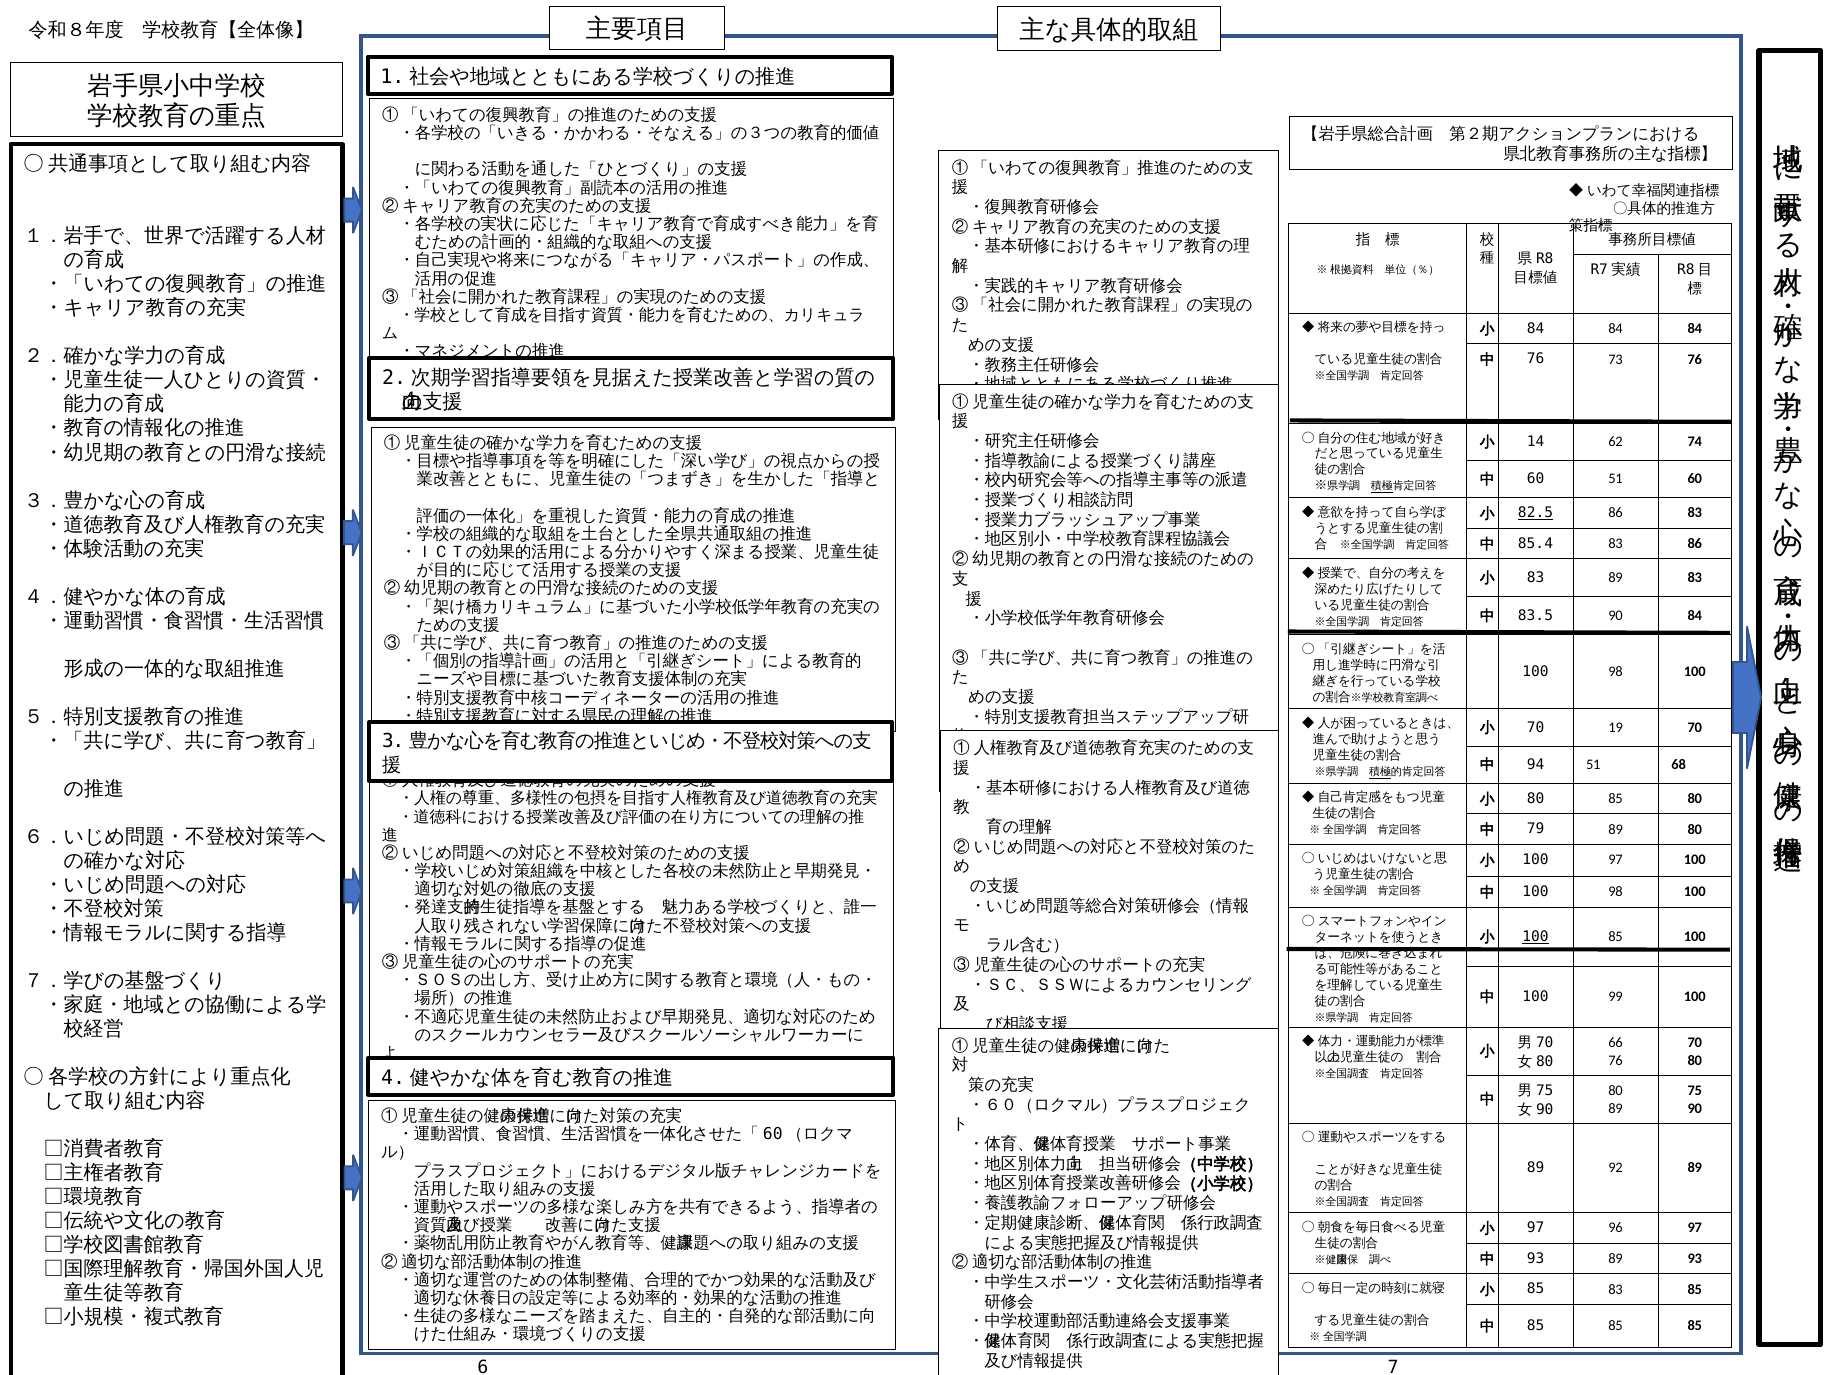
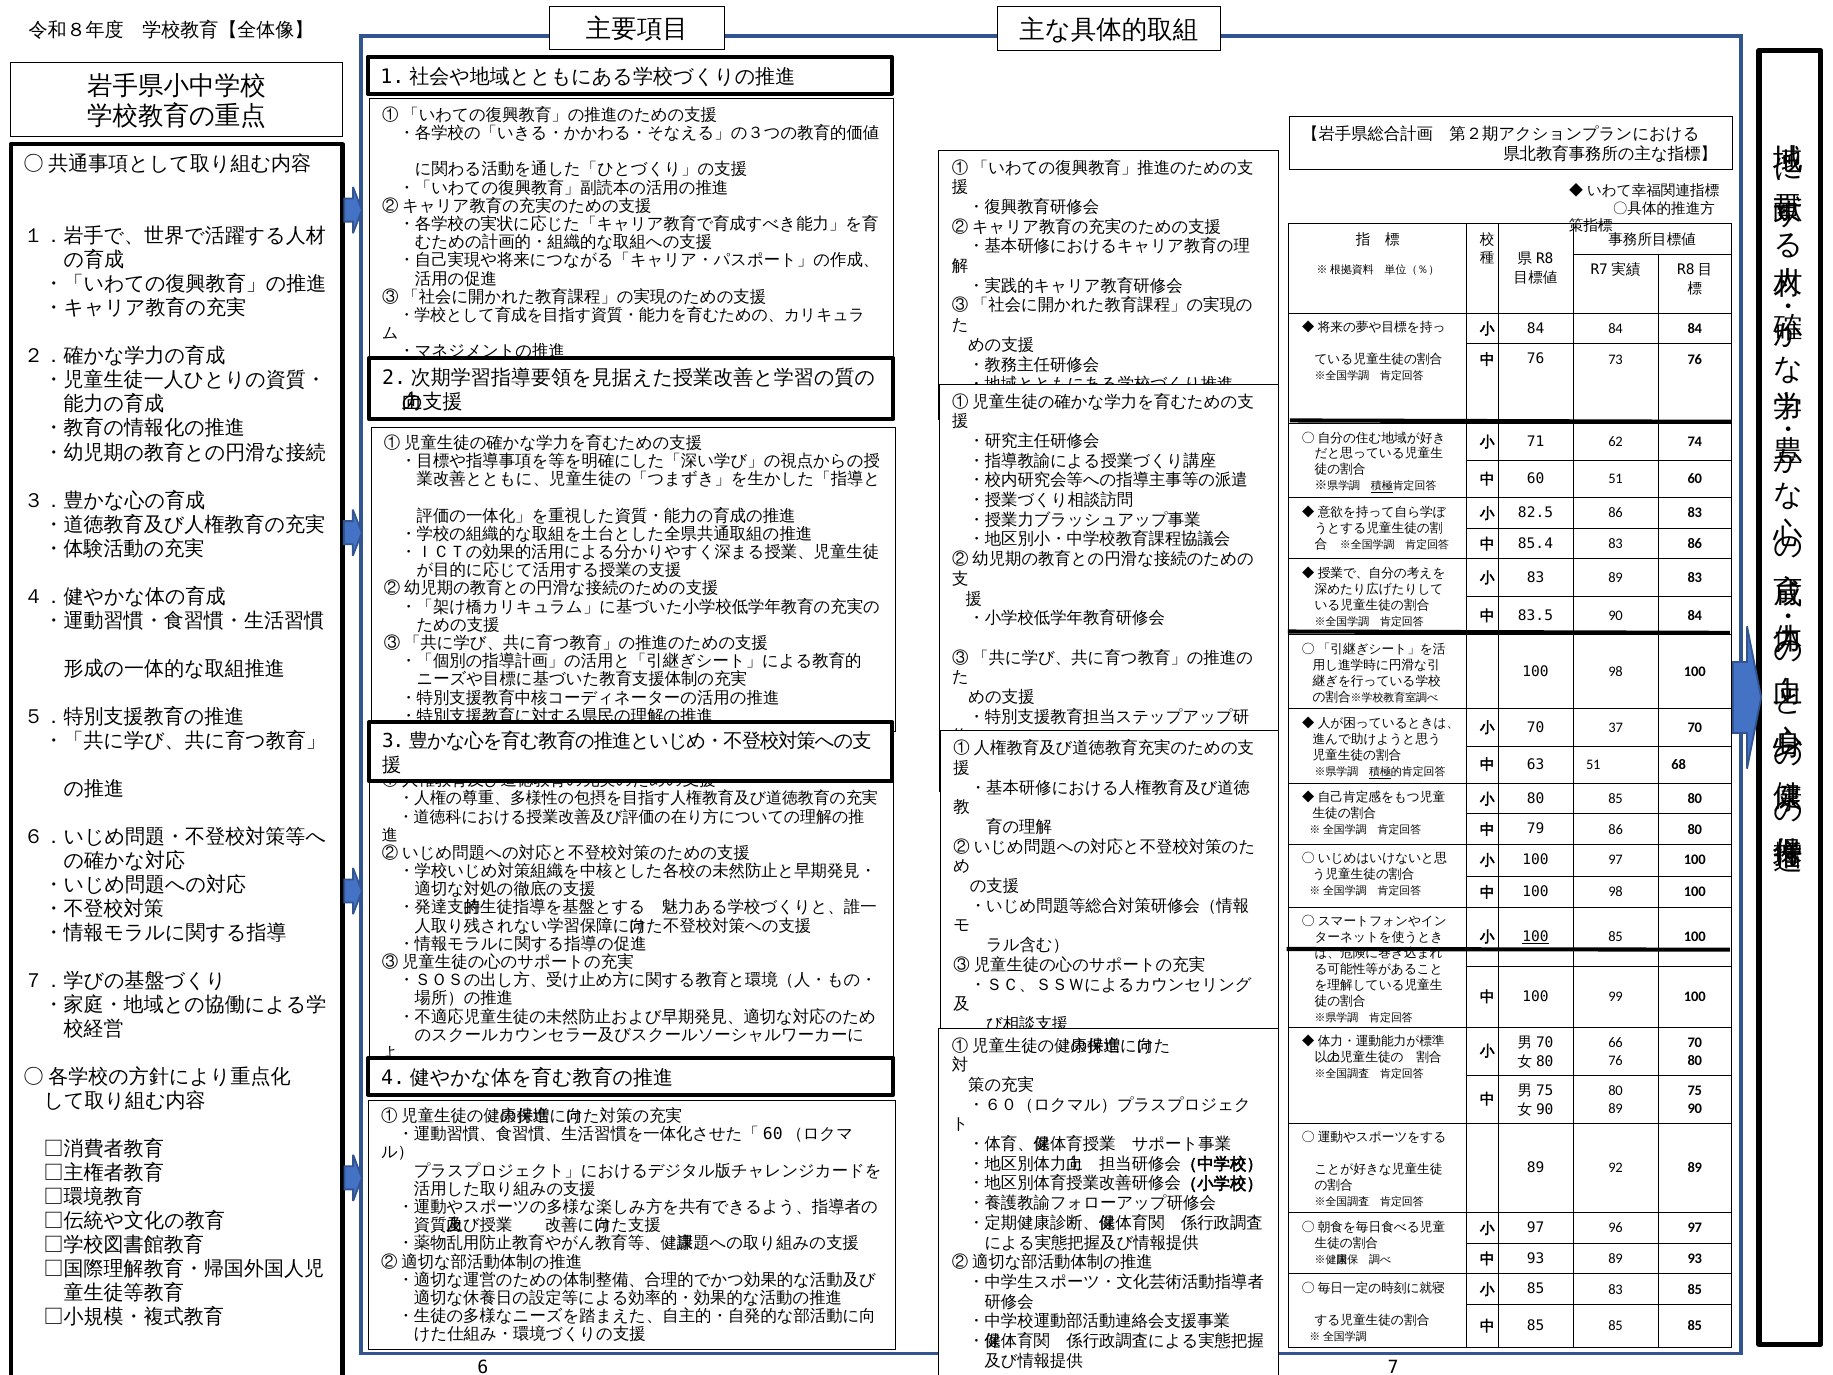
14: 14 -> 71 (1536, 442)
82.5 underline: present -> none (1536, 513)
19: 19 -> 37 (1616, 728)
94: 94 -> 63 (1536, 765)
79 89: 89 -> 86 (1616, 829)
